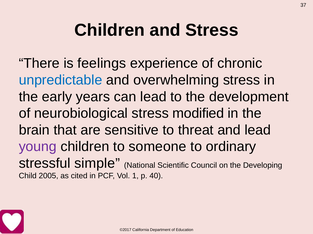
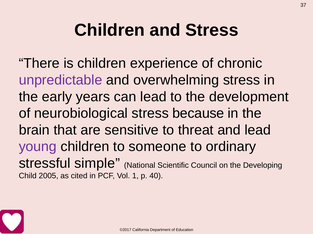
is feelings: feelings -> children (102, 64)
unpredictable colour: blue -> purple (61, 80)
modified: modified -> because (198, 114)
